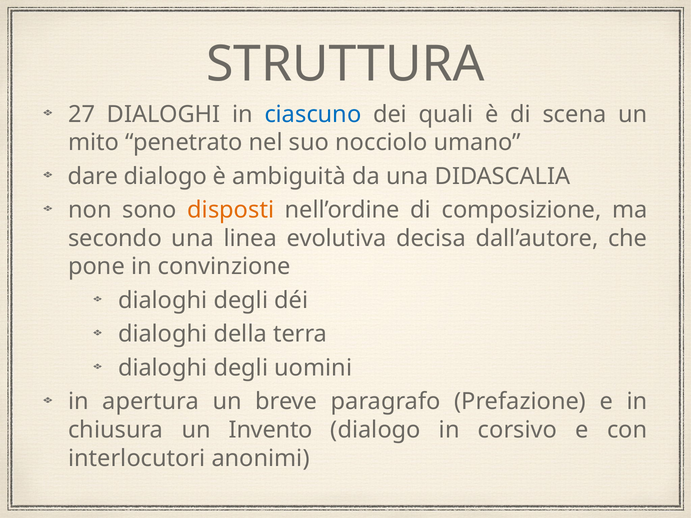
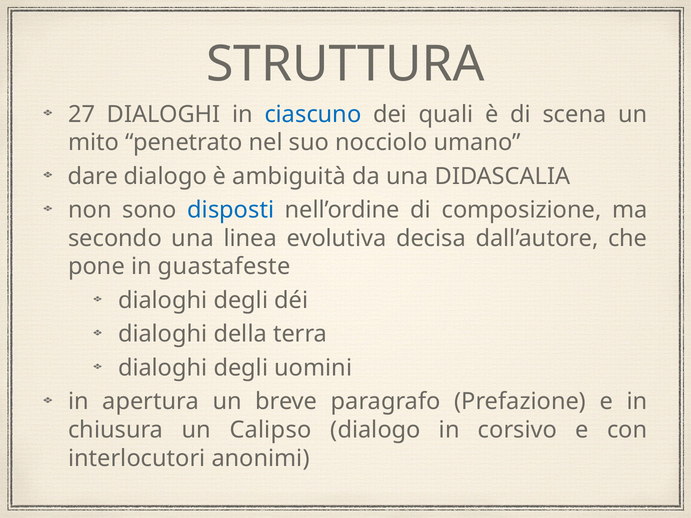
disposti colour: orange -> blue (231, 210)
convinzione: convinzione -> guastafeste (224, 267)
Invento: Invento -> Calipso (270, 430)
